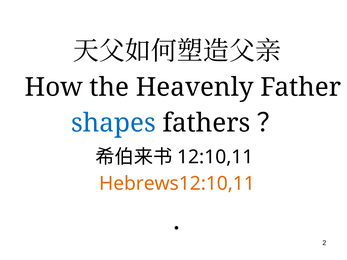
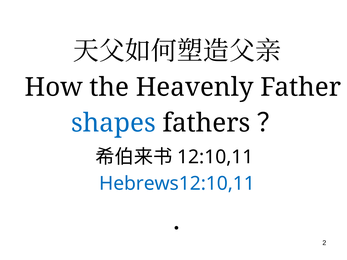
Hebrews12:10,11 colour: orange -> blue (177, 184)
